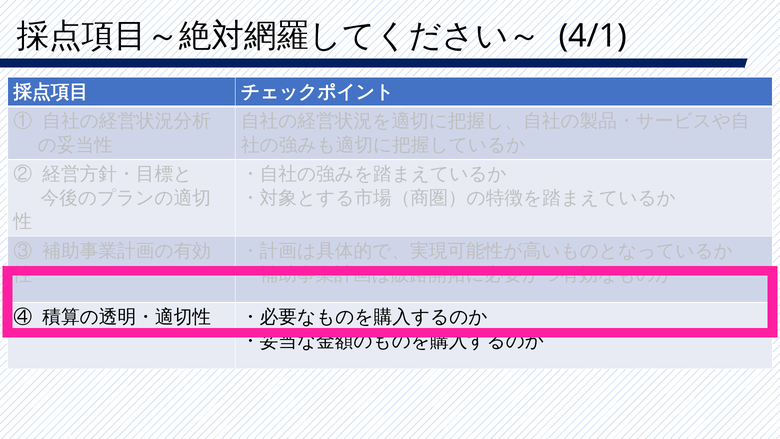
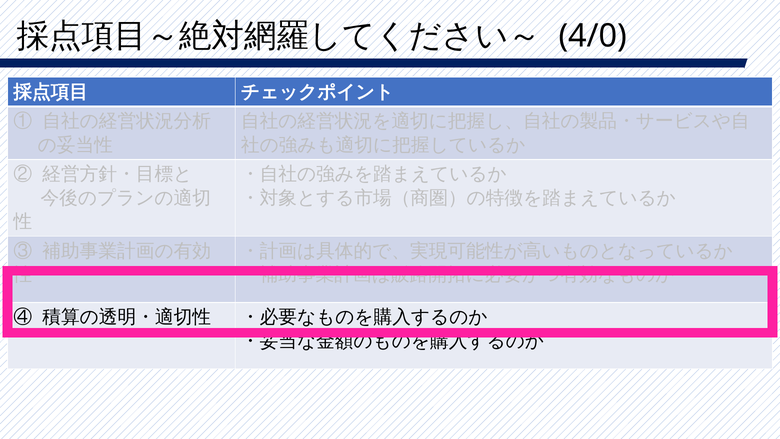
4/1: 4/1 -> 4/0 (593, 36)
